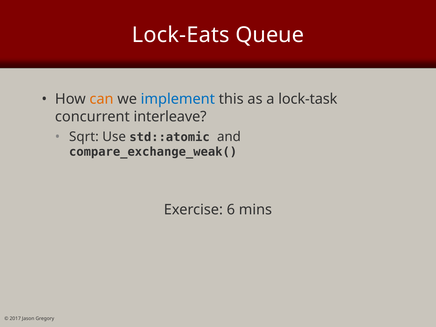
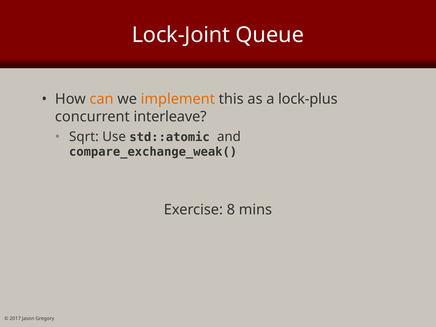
Lock-Eats: Lock-Eats -> Lock-Joint (181, 35)
implement colour: blue -> orange (178, 99)
lock-task: lock-task -> lock-plus (308, 99)
6: 6 -> 8 (231, 210)
